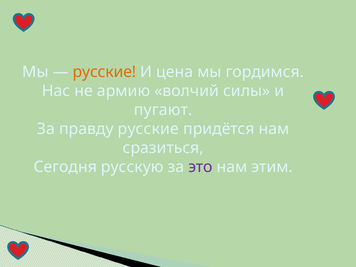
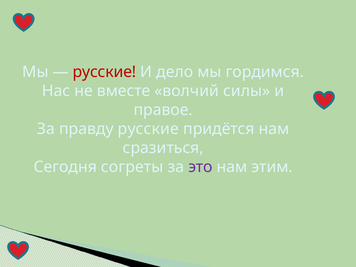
русские colour: orange -> red (104, 72)
цена: цена -> дело (175, 72)
армию: армию -> вместе (124, 91)
пугают: пугают -> правое (163, 110)
русскую: русскую -> согреты (132, 167)
